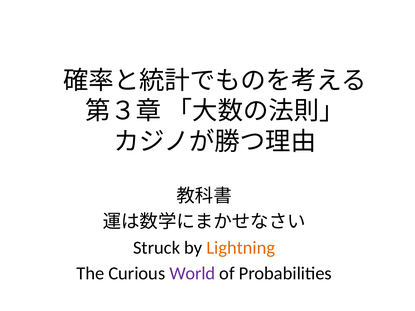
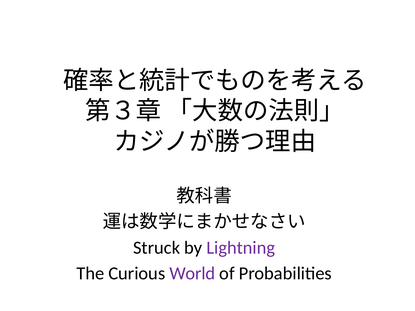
Lightning colour: orange -> purple (241, 248)
